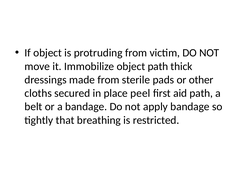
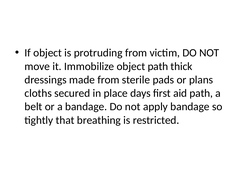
other: other -> plans (201, 80)
peel: peel -> days (140, 93)
